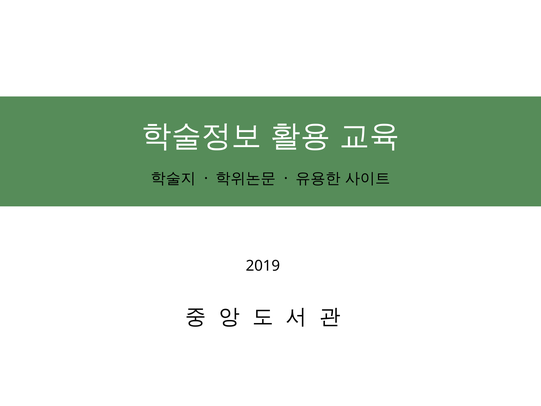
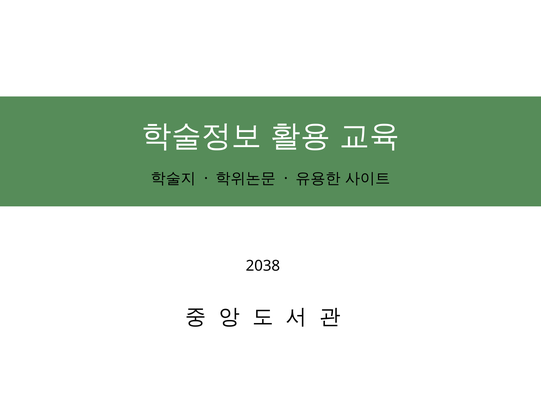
2019: 2019 -> 2038 (263, 266)
